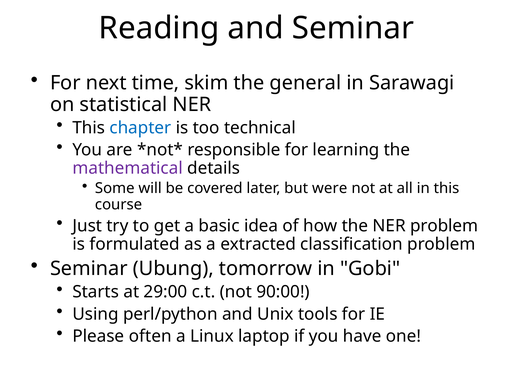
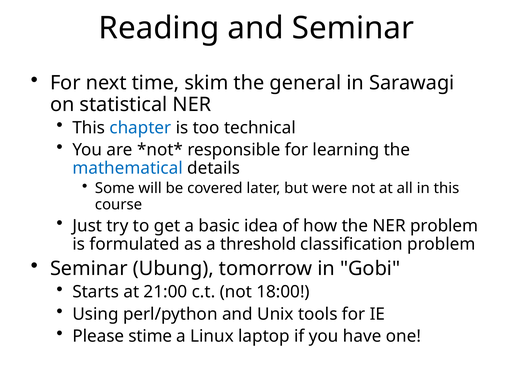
mathematical colour: purple -> blue (128, 168)
extracted: extracted -> threshold (258, 244)
29:00: 29:00 -> 21:00 (166, 292)
90:00: 90:00 -> 18:00 (283, 292)
often: often -> stime (150, 336)
